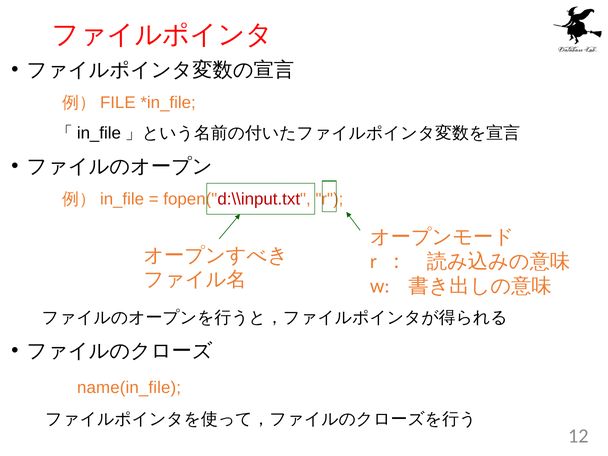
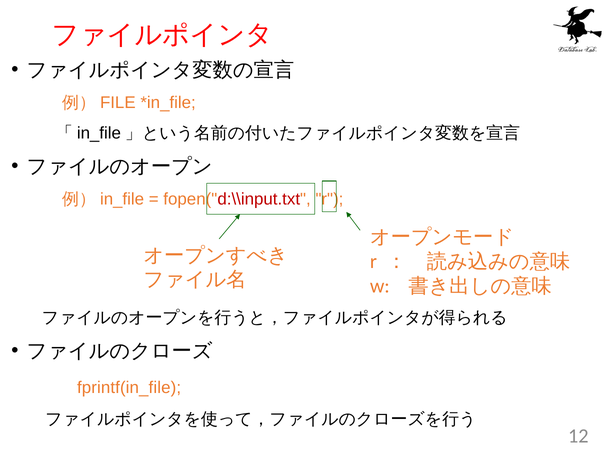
name(in_file: name(in_file -> fprintf(in_file (129, 388)
